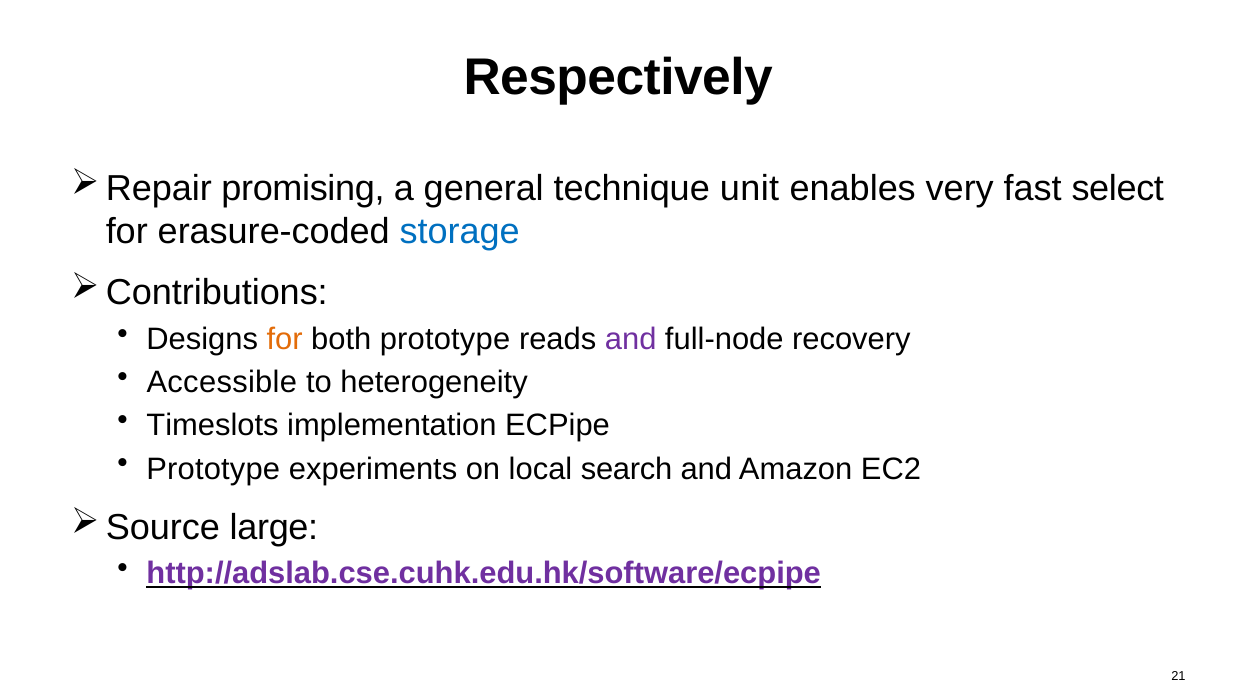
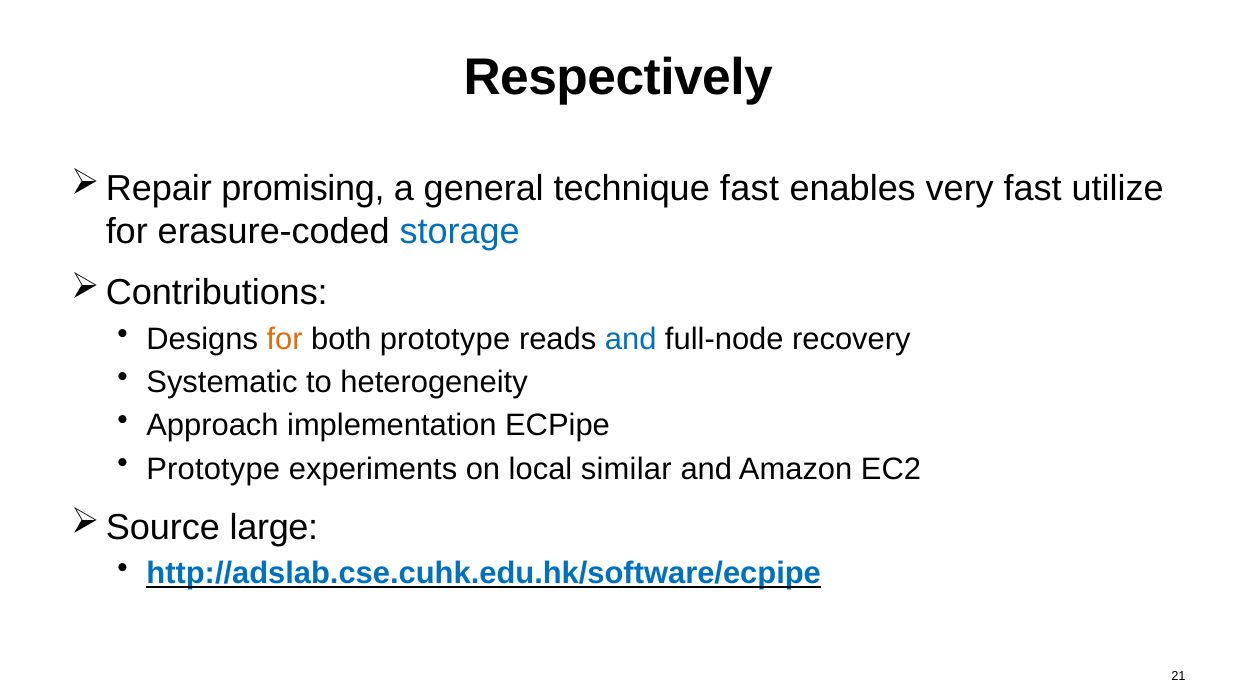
technique unit: unit -> fast (750, 188)
select: select -> utilize (1118, 188)
and colour: purple -> blue (631, 339)
Accessible: Accessible -> Systematic (222, 382)
Timeslots: Timeslots -> Approach (212, 425)
search: search -> similar (626, 468)
http://adslab.cse.cuhk.edu.hk/software/ecpipe colour: purple -> blue (484, 573)
